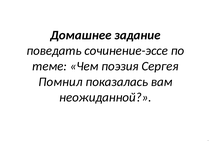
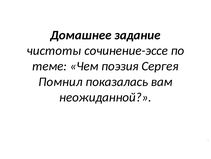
поведать: поведать -> чистоты (54, 50)
